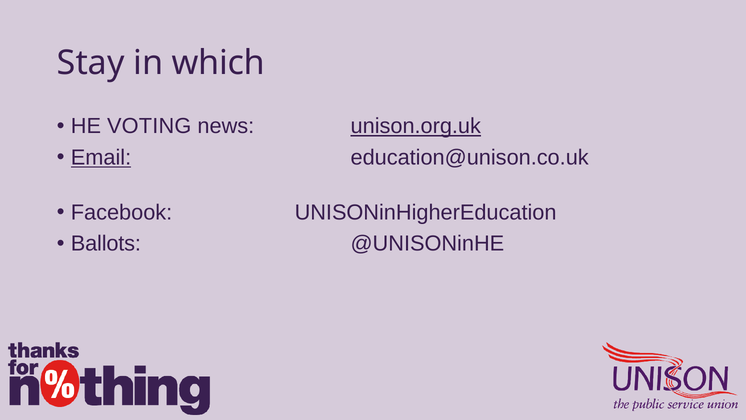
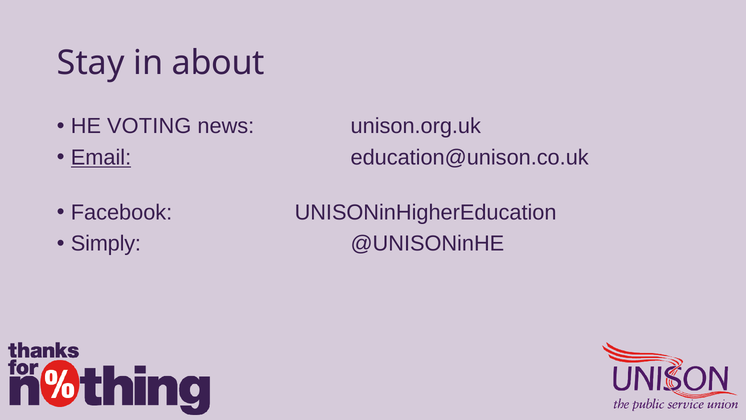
which: which -> about (218, 63)
unison.org.uk underline: present -> none (416, 126)
Ballots: Ballots -> Simply (106, 243)
